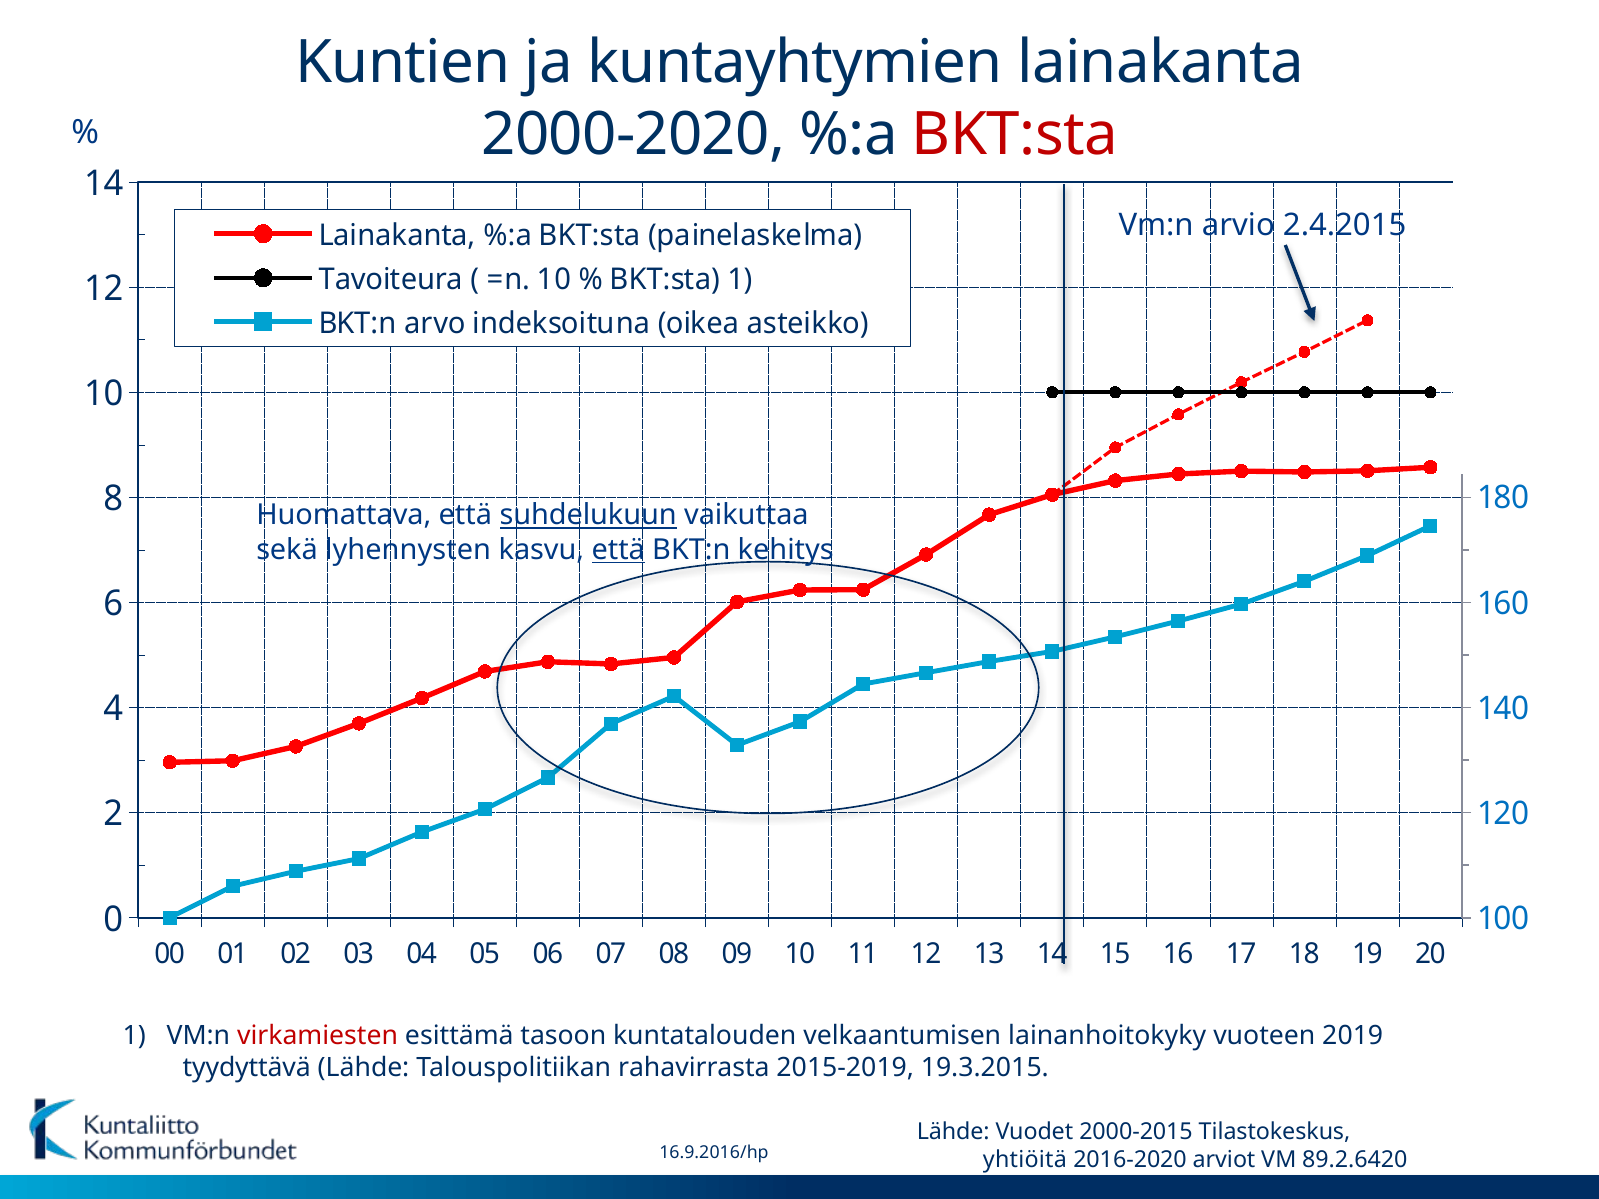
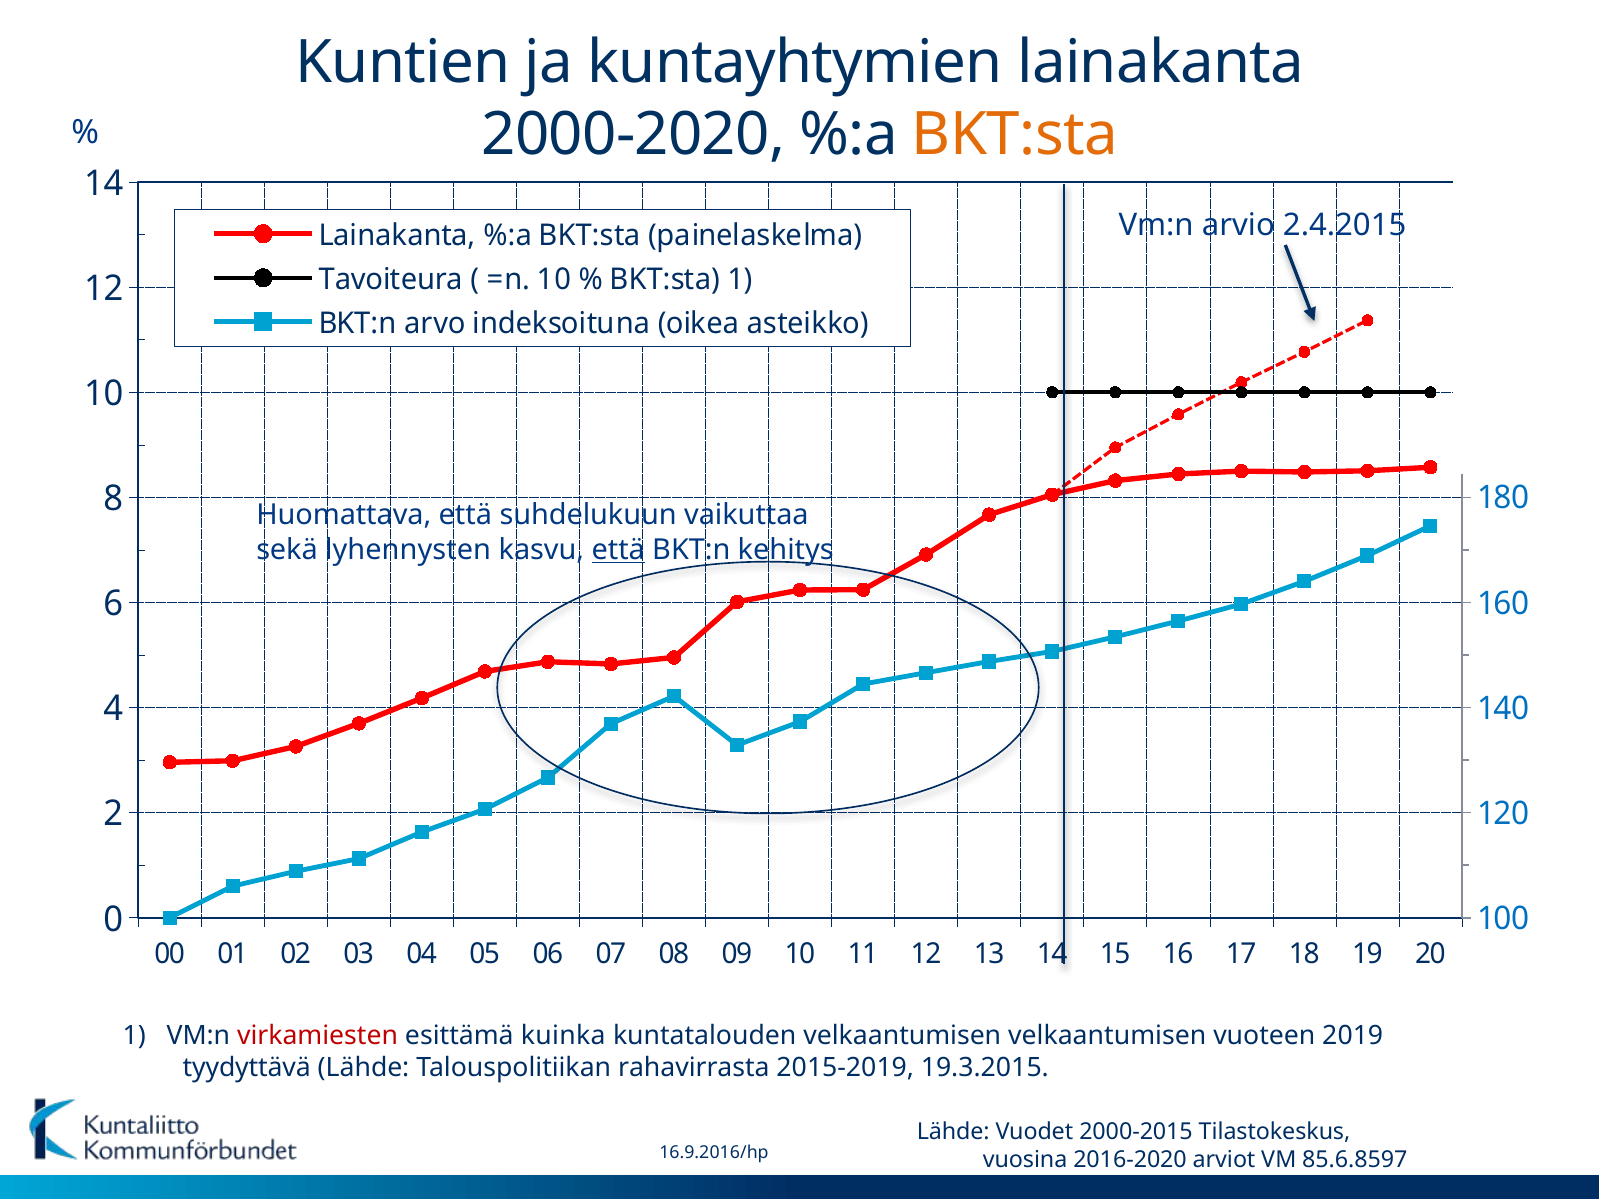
BKT:sta colour: red -> orange (1015, 135)
suhdelukuun underline: present -> none (588, 515)
tasoon: tasoon -> kuinka (563, 1036)
velkaantumisen lainanhoitokyky: lainanhoitokyky -> velkaantumisen (1107, 1036)
yhtiöitä: yhtiöitä -> vuosina (1025, 1160)
89.2.6420: 89.2.6420 -> 85.6.8597 (1355, 1160)
